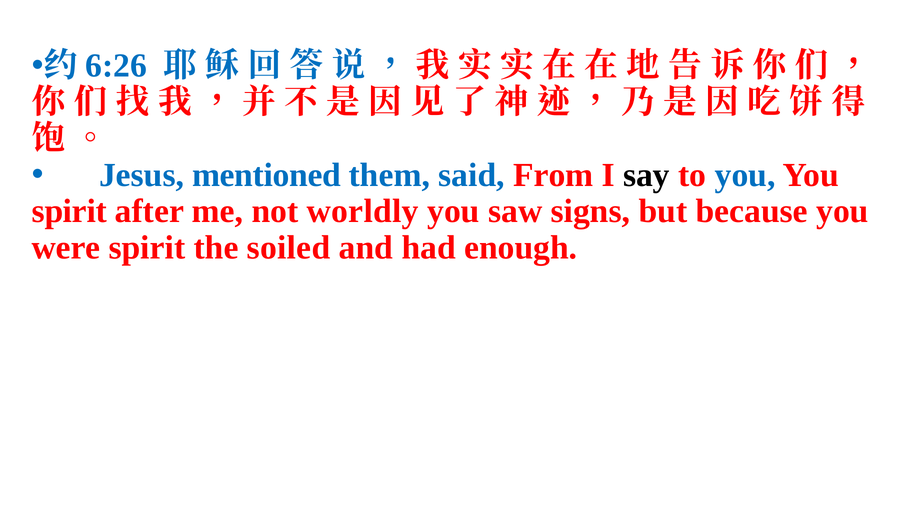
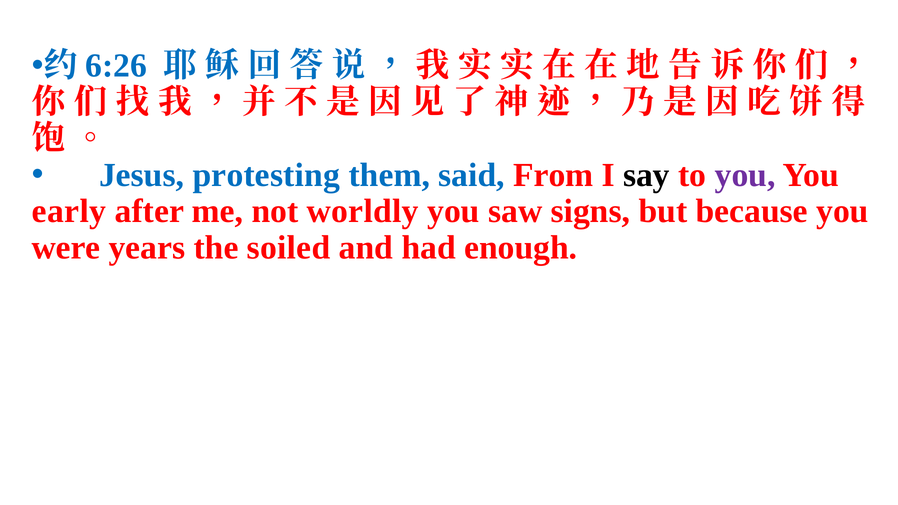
mentioned: mentioned -> protesting (266, 175)
you colour: blue -> purple (745, 175)
spirit: spirit -> early (69, 211)
were spirit: spirit -> years (147, 248)
